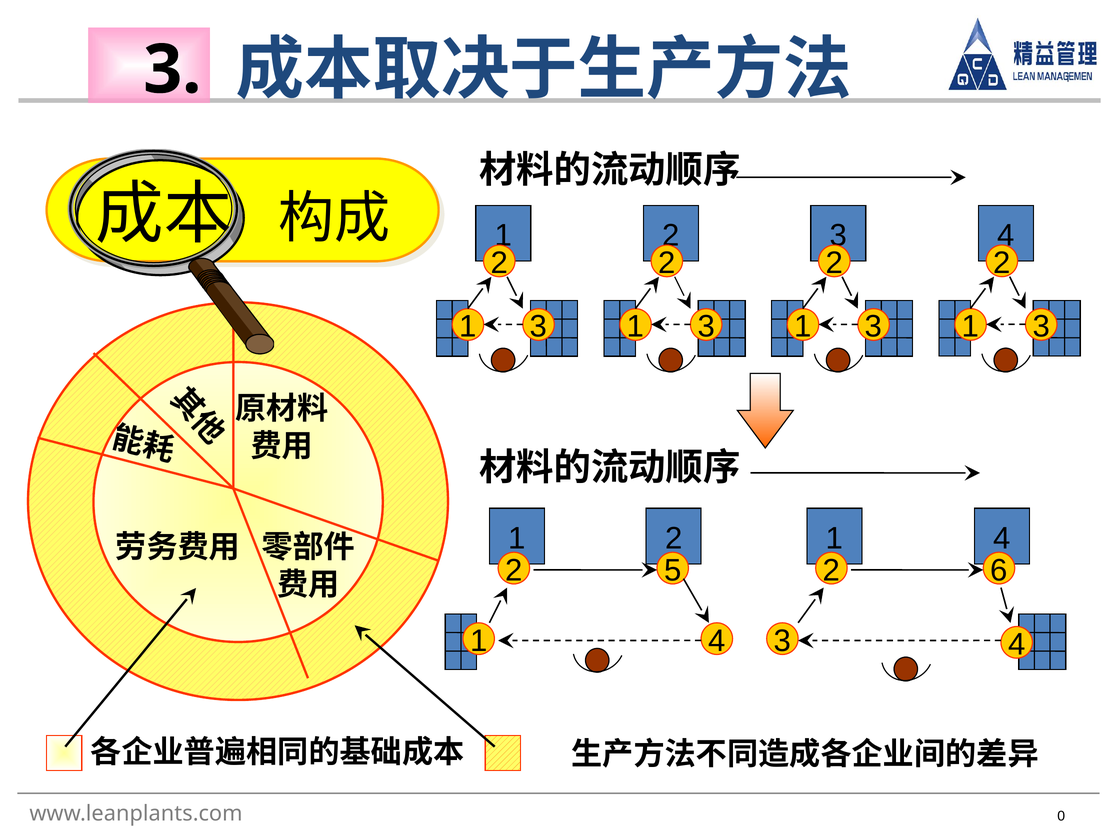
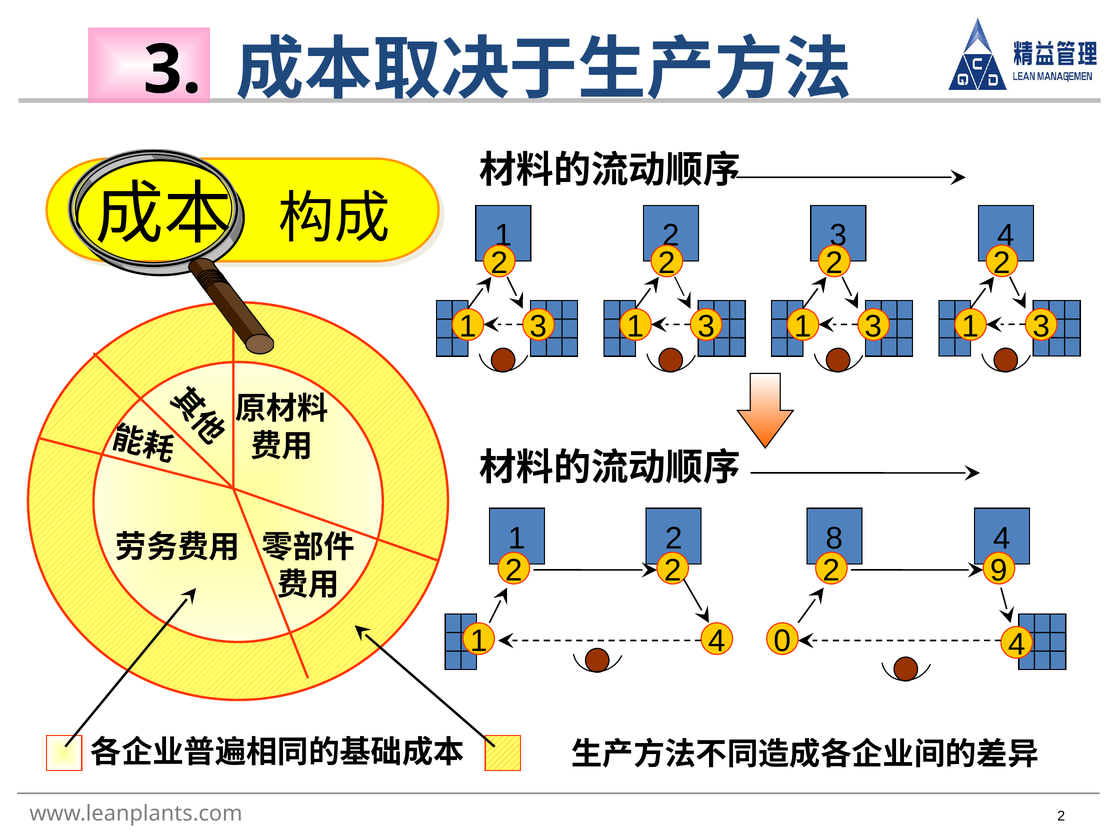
1 2 1: 1 -> 8 (834, 538)
2 5: 5 -> 2 (673, 570)
6: 6 -> 9 (999, 570)
4 3: 3 -> 0 (782, 641)
0: 0 -> 2 (1061, 816)
